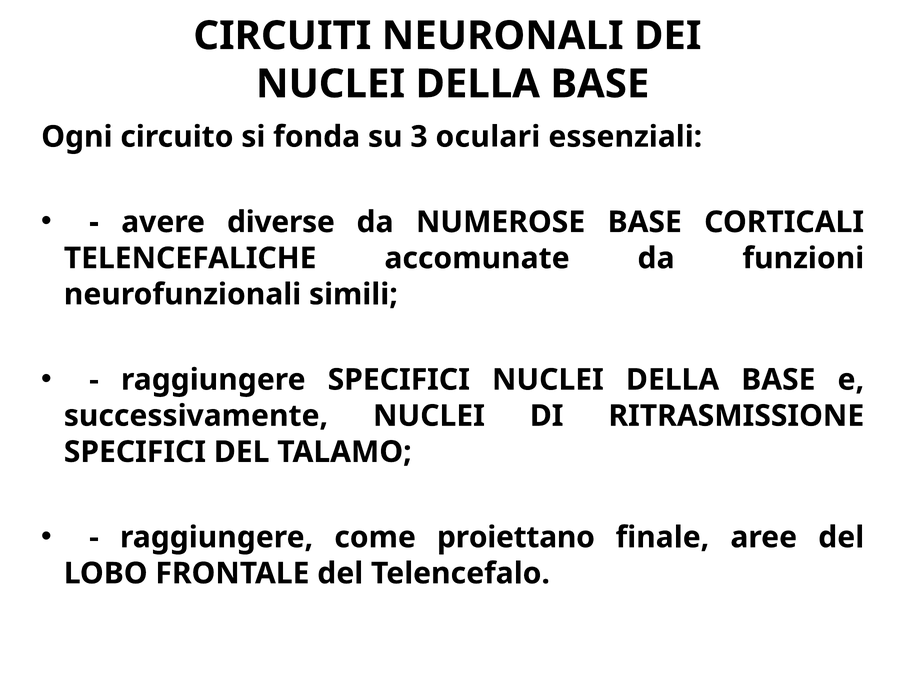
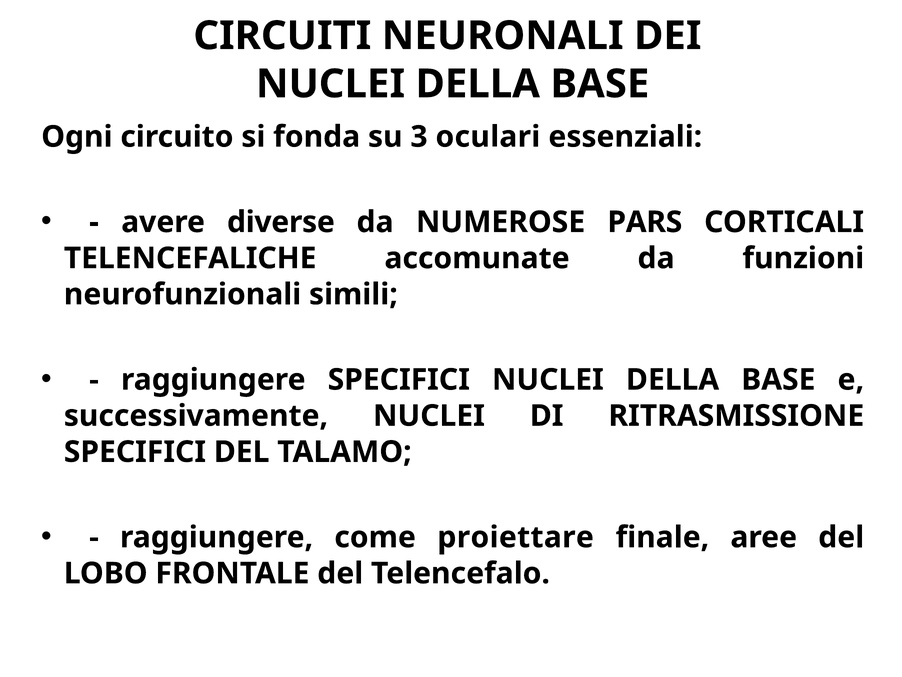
NUMEROSE BASE: BASE -> PARS (645, 222)
proiettano: proiettano -> proiettare (516, 537)
